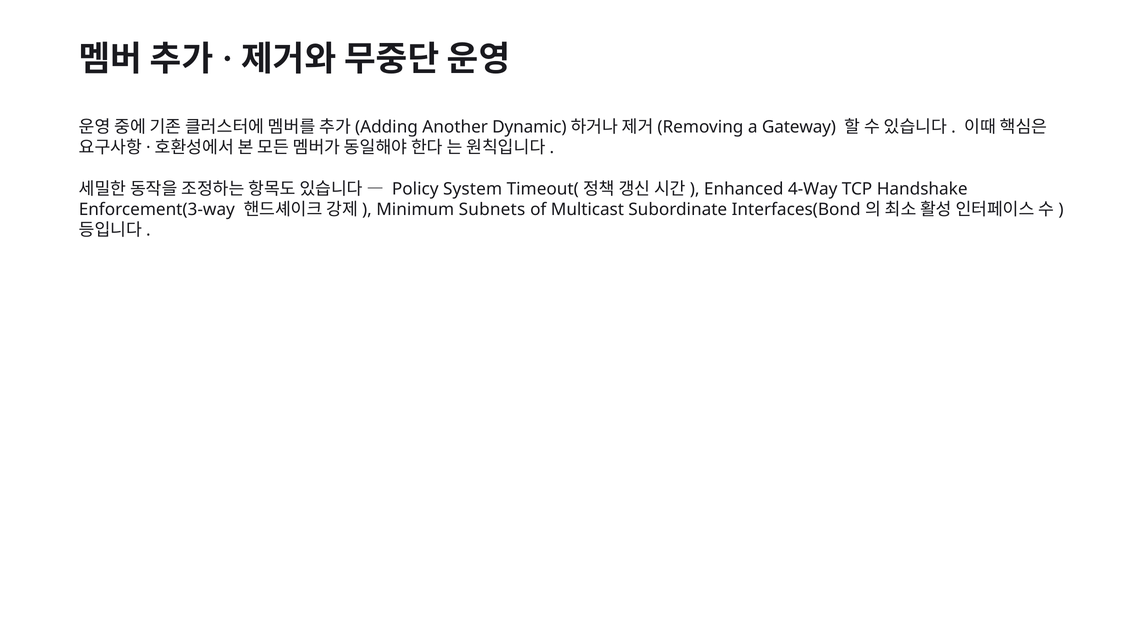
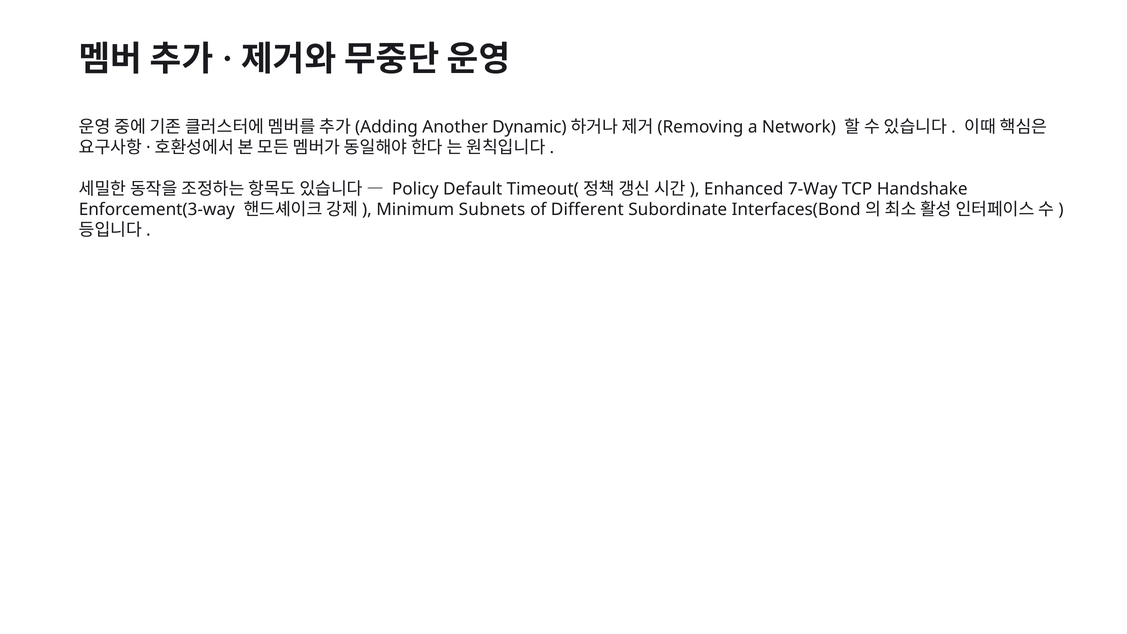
Gateway: Gateway -> Network (799, 127)
System: System -> Default (473, 189)
4-Way: 4-Way -> 7-Way (813, 189)
Multicast: Multicast -> Different (587, 210)
